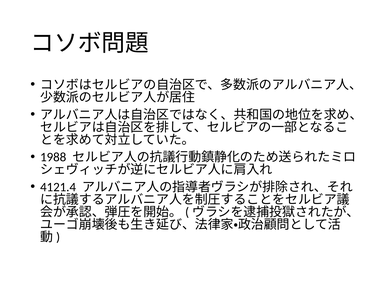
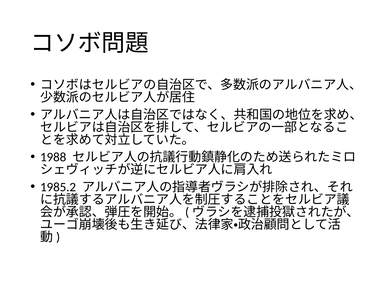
4121.4: 4121.4 -> 1985.2 (58, 187)
